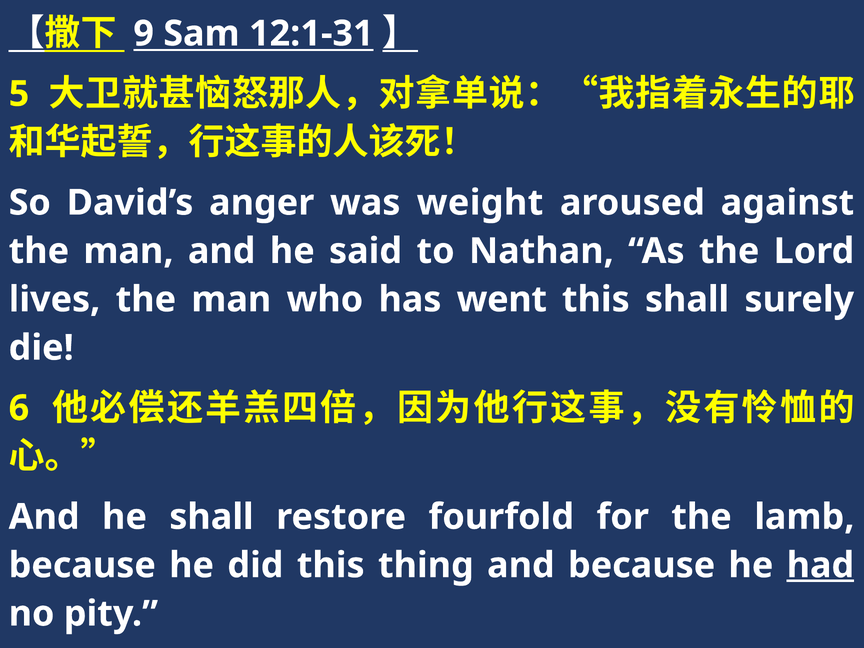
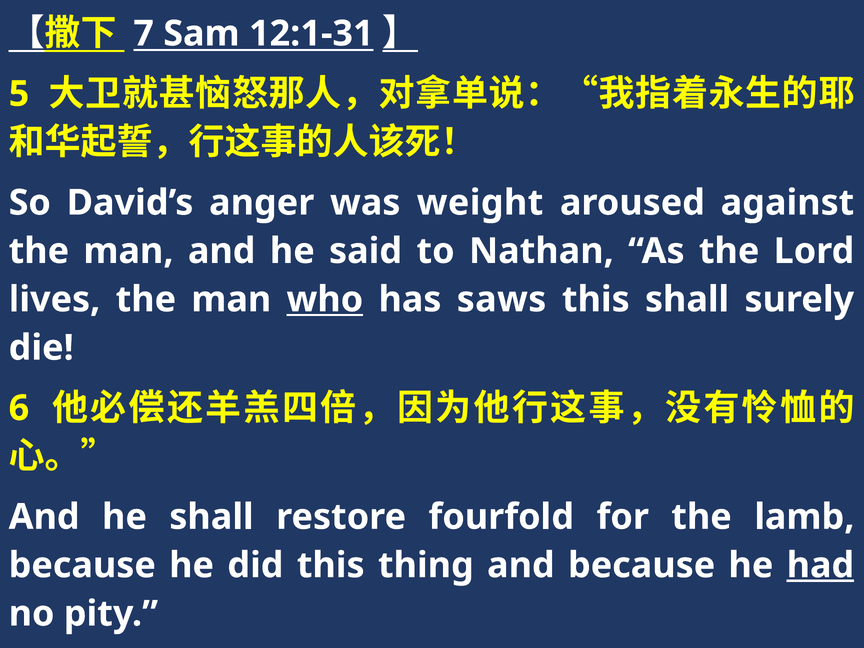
9: 9 -> 7 (144, 34)
who underline: none -> present (325, 299)
went: went -> saws (501, 299)
